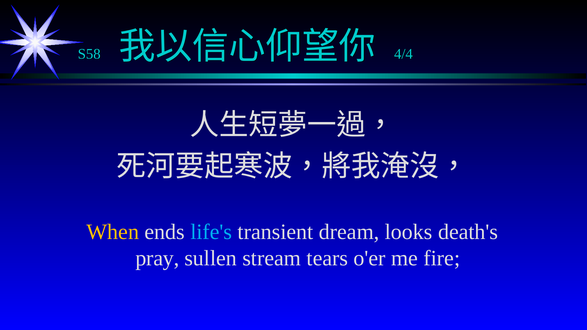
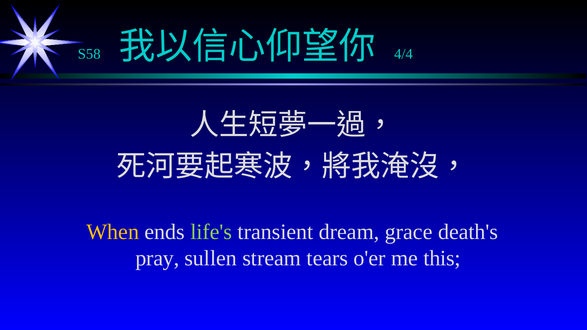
life's colour: light blue -> light green (211, 232)
looks: looks -> grace (409, 232)
fire: fire -> this (442, 258)
